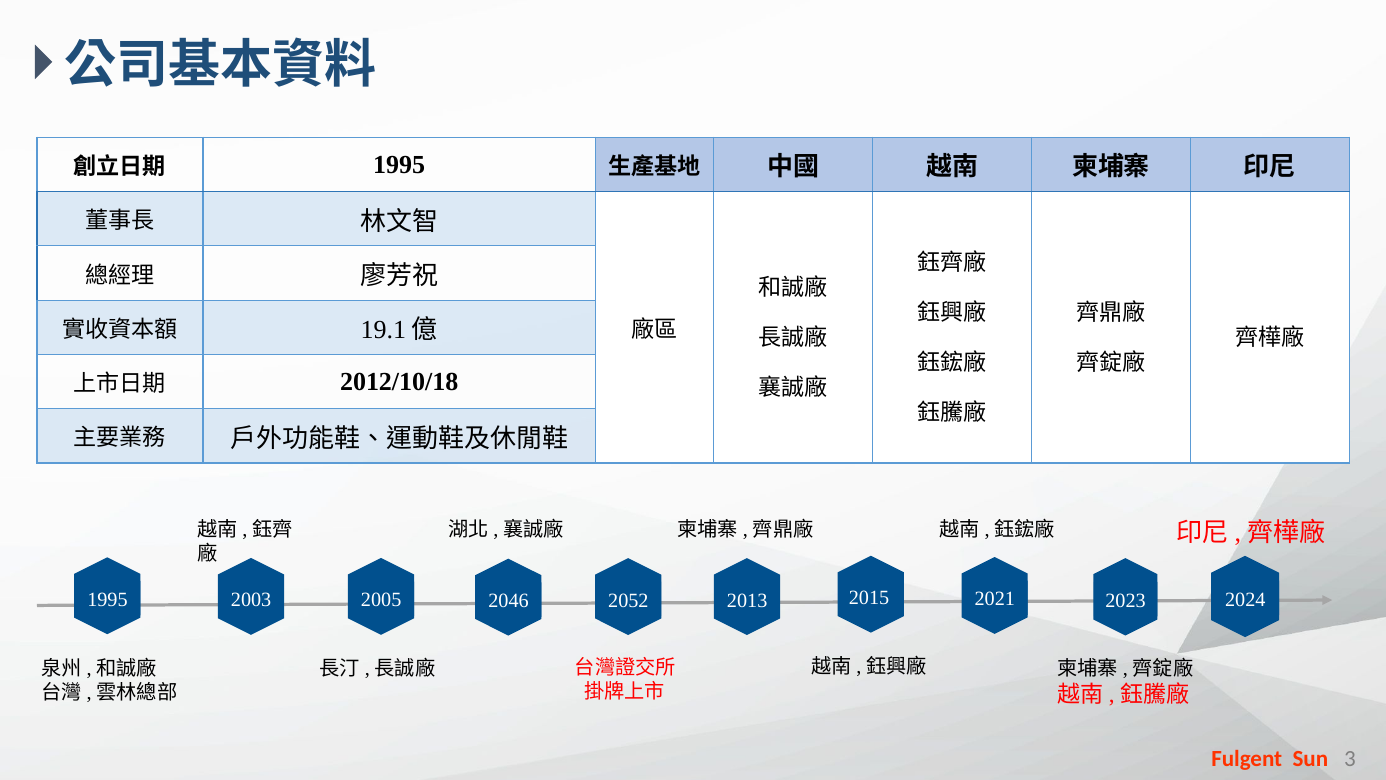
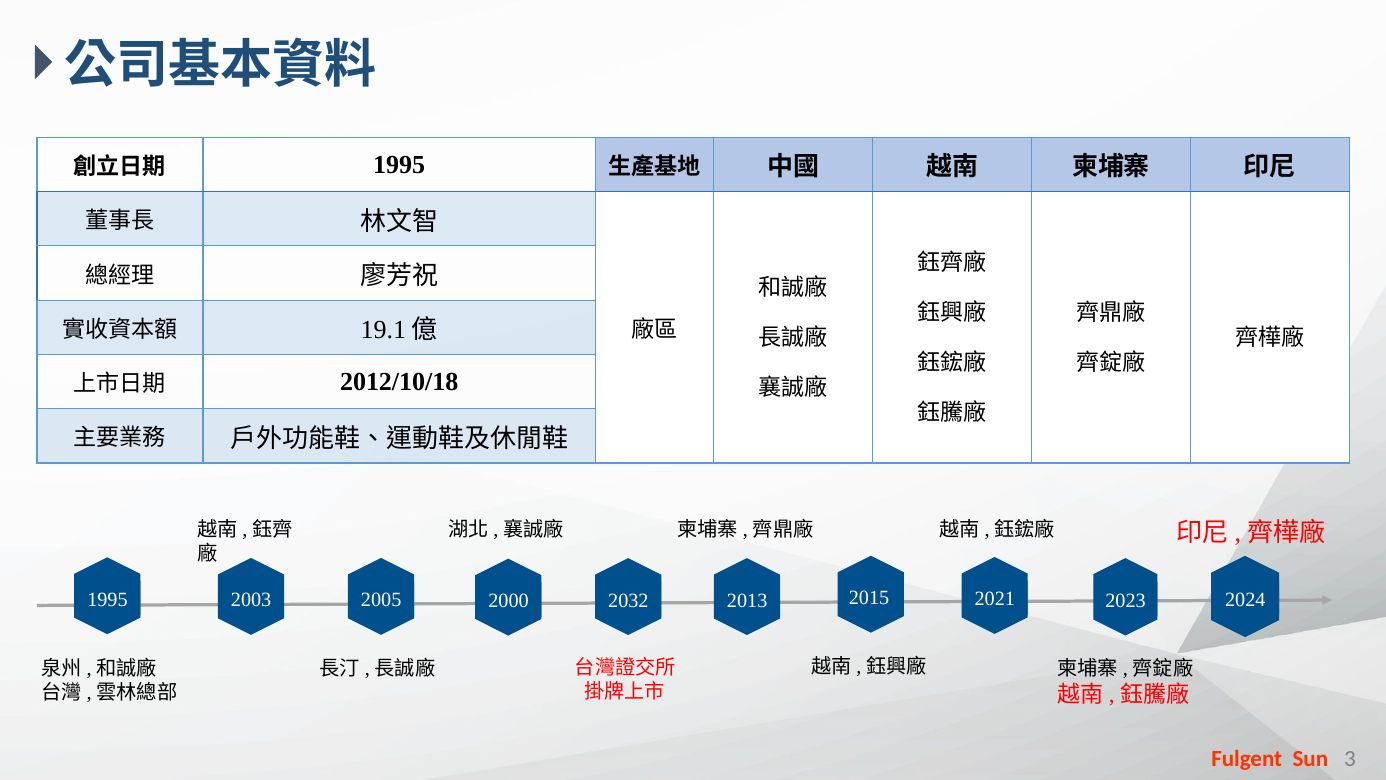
2052: 2052 -> 2032 (628, 600)
2046: 2046 -> 2000 (509, 601)
